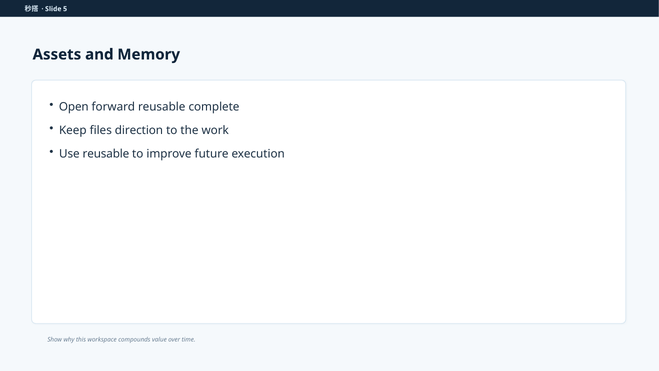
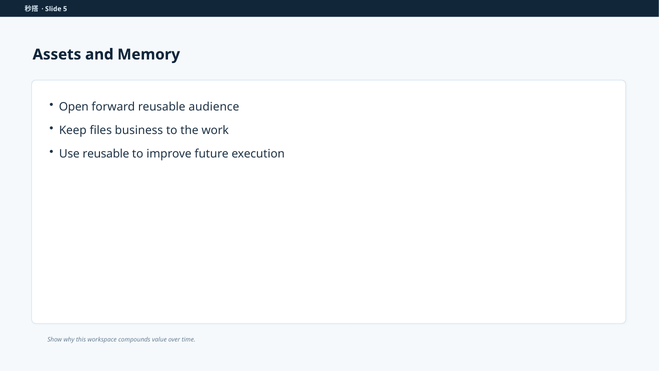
complete: complete -> audience (214, 107)
direction: direction -> business (139, 130)
